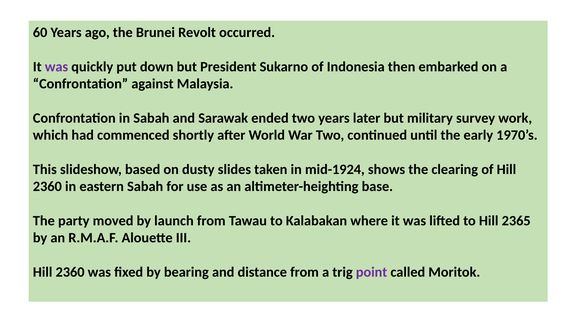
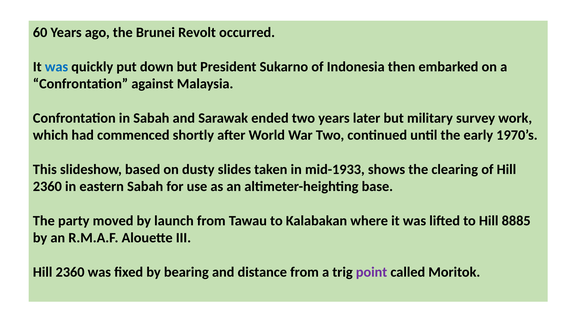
was colour: purple -> blue (56, 67)
mid-1924: mid-1924 -> mid-1933 (335, 169)
2365: 2365 -> 8885 (516, 221)
